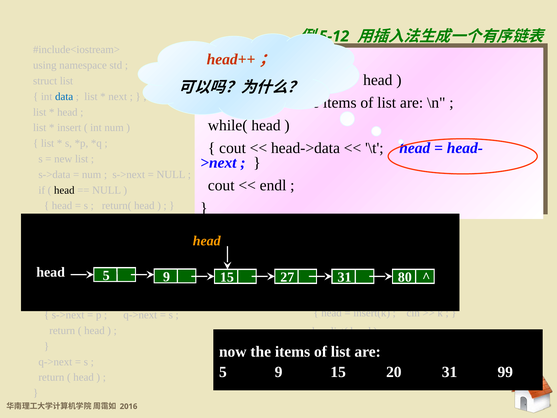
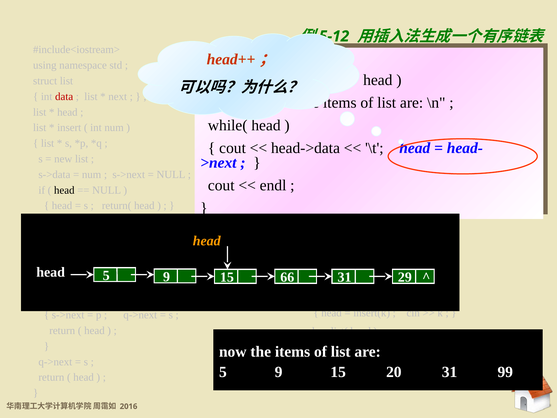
data colour: blue -> red (64, 96)
27: 27 -> 66 (287, 277)
80: 80 -> 29 (405, 277)
